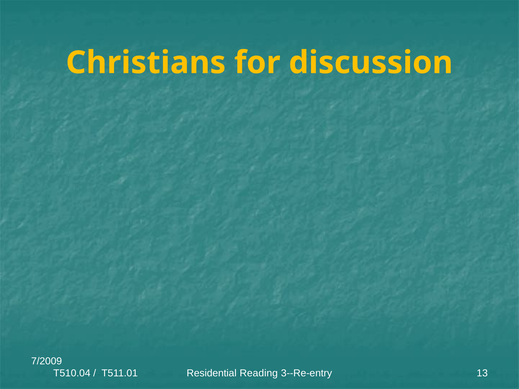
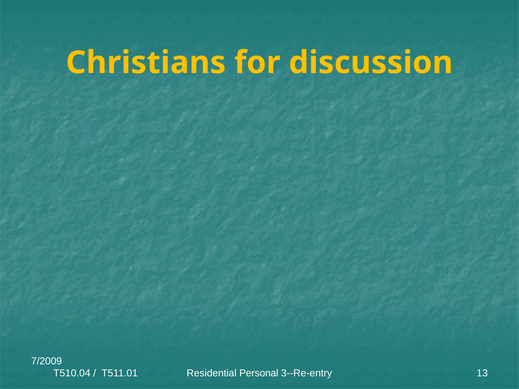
Reading: Reading -> Personal (259, 374)
